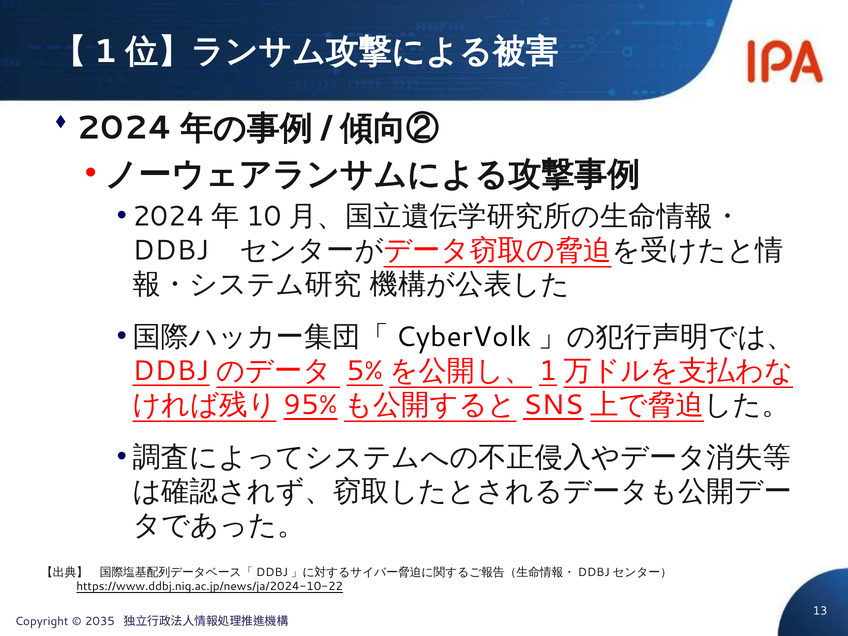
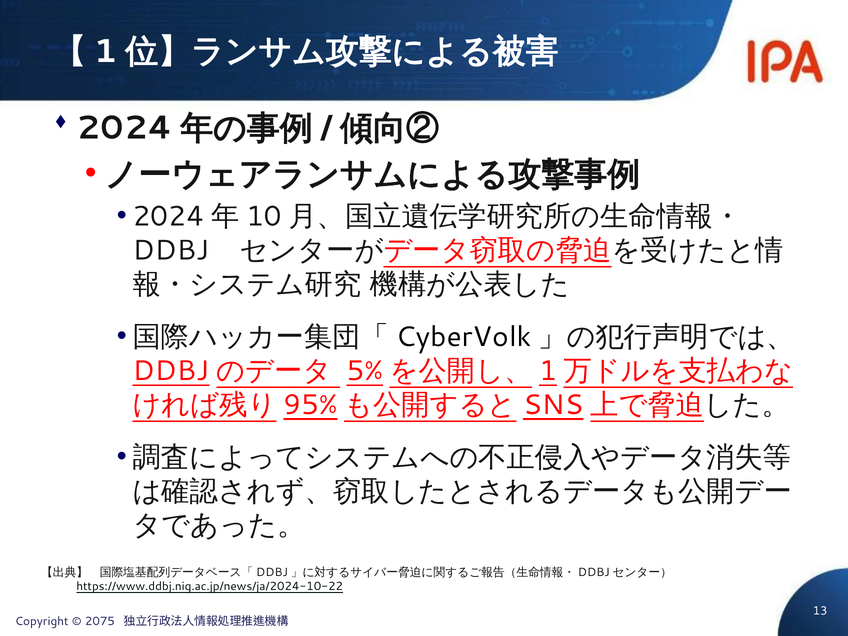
2035: 2035 -> 2075 (100, 621)
